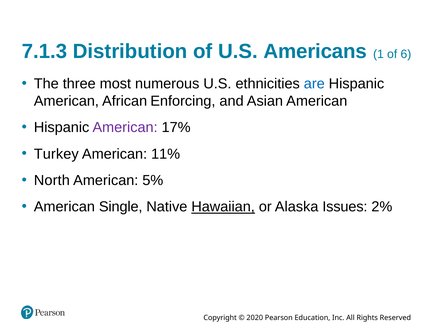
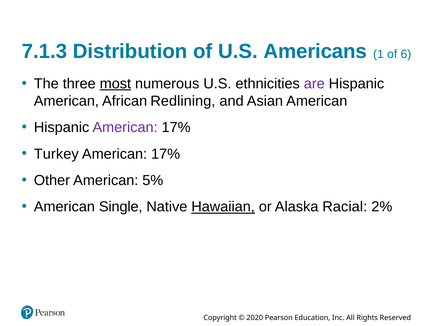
most underline: none -> present (115, 84)
are colour: blue -> purple (314, 84)
Enforcing: Enforcing -> Redlining (183, 101)
11%: 11% -> 17% (166, 154)
North: North -> Other (52, 180)
Issues: Issues -> Racial (345, 207)
